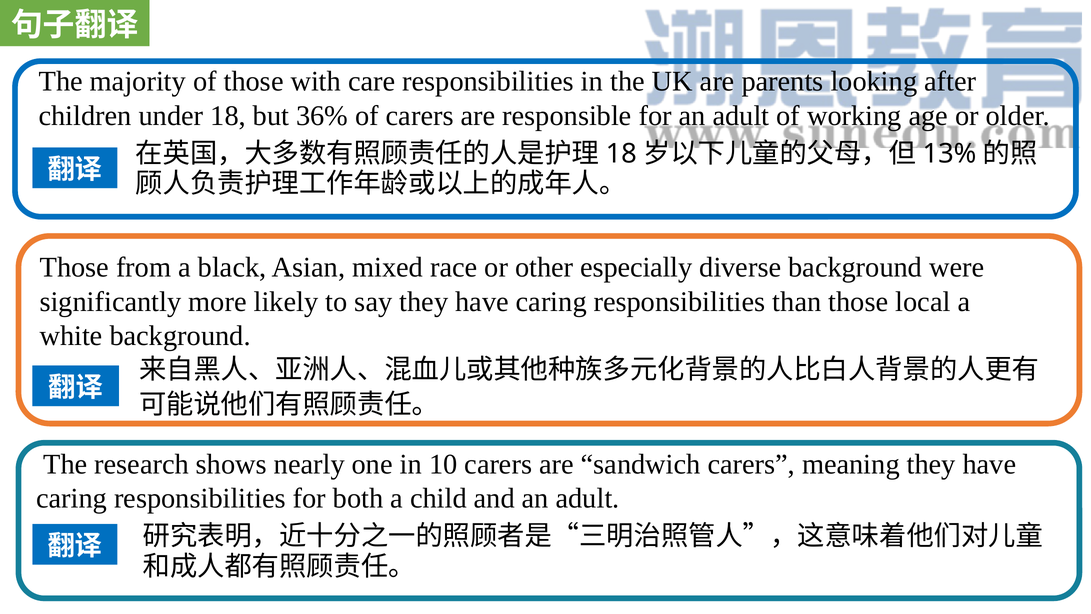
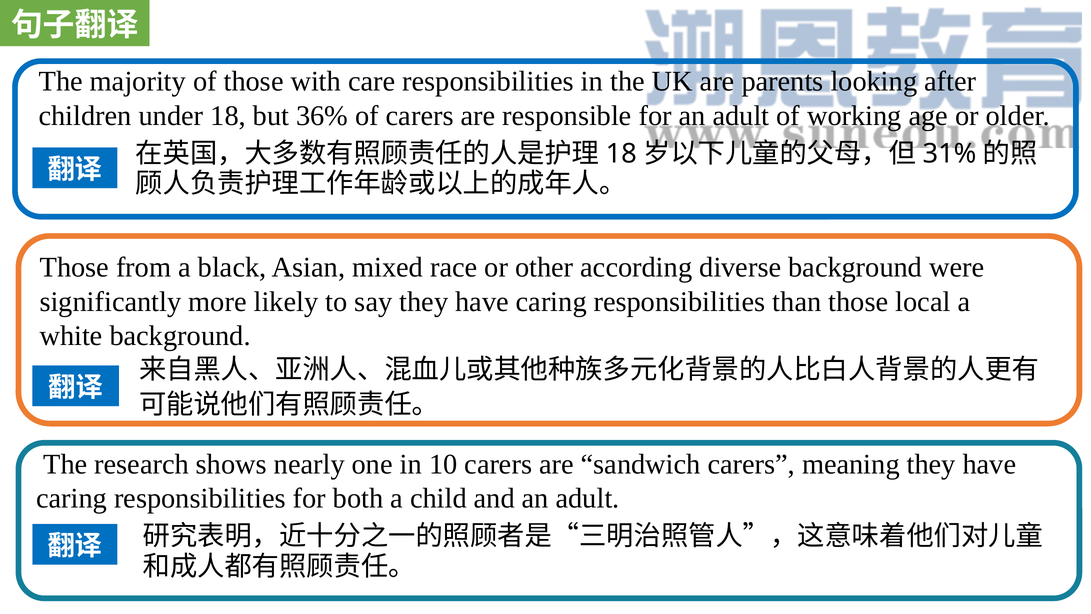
13%: 13% -> 31% (949, 153)
especially: especially -> according (636, 267)
